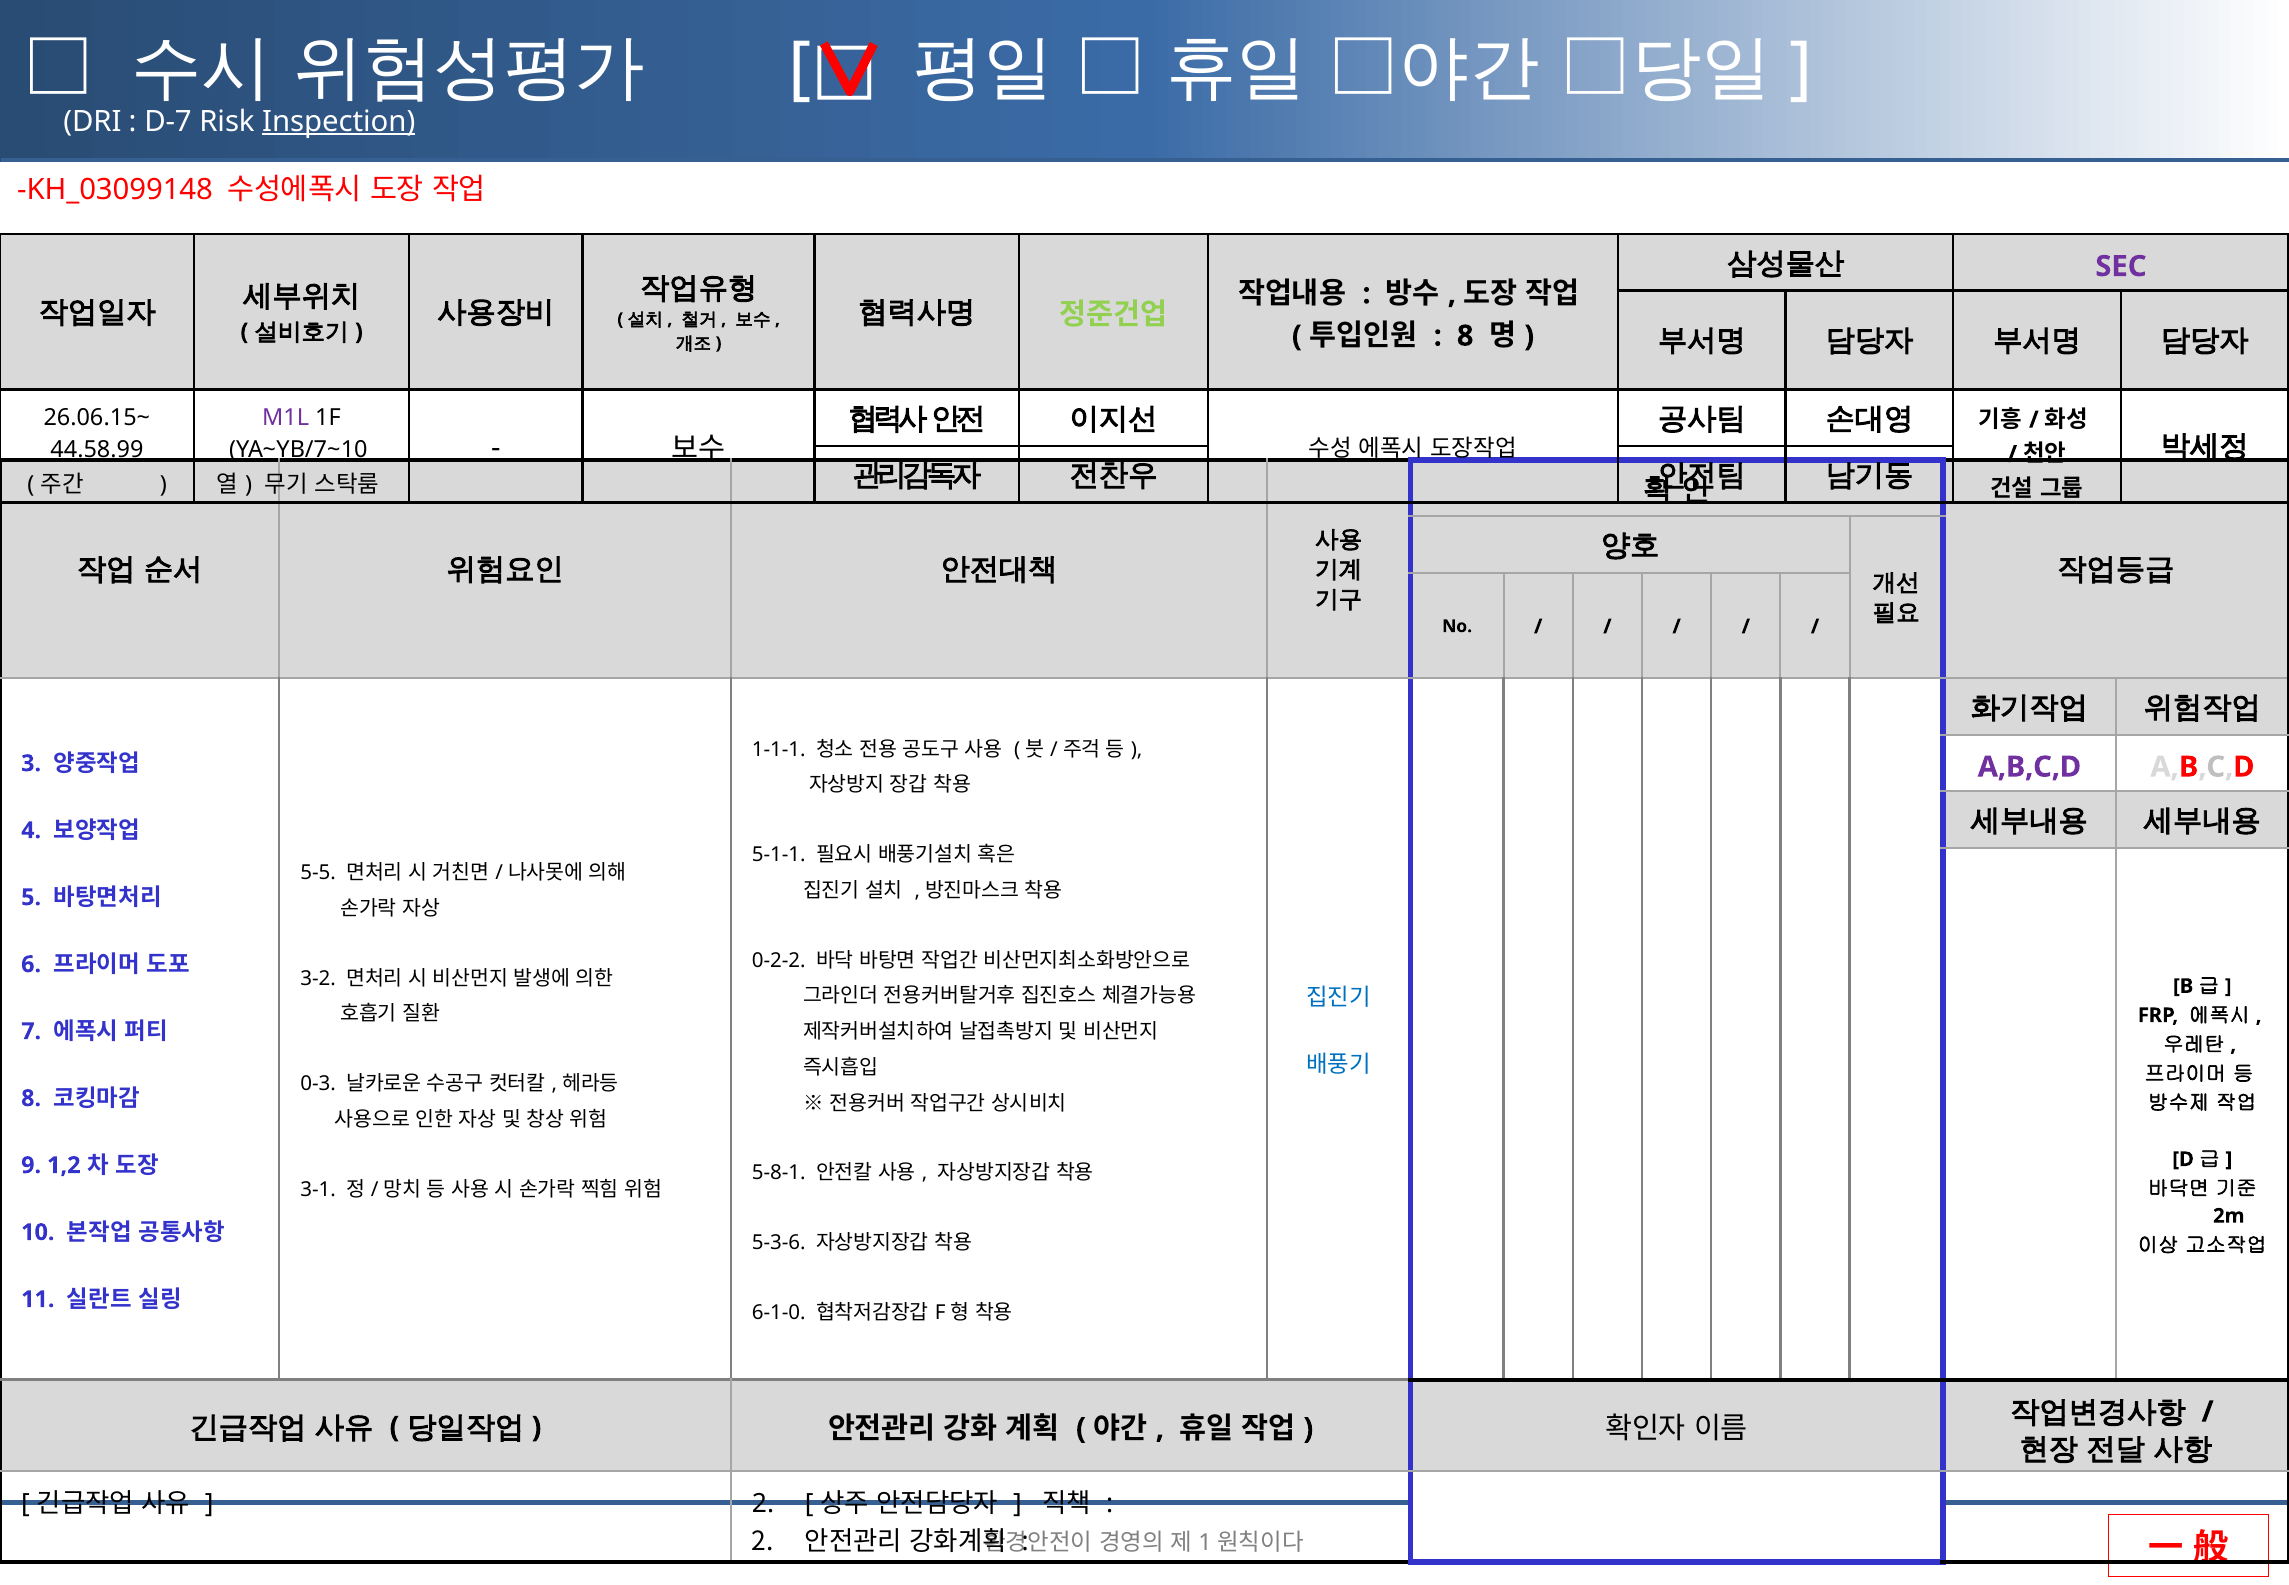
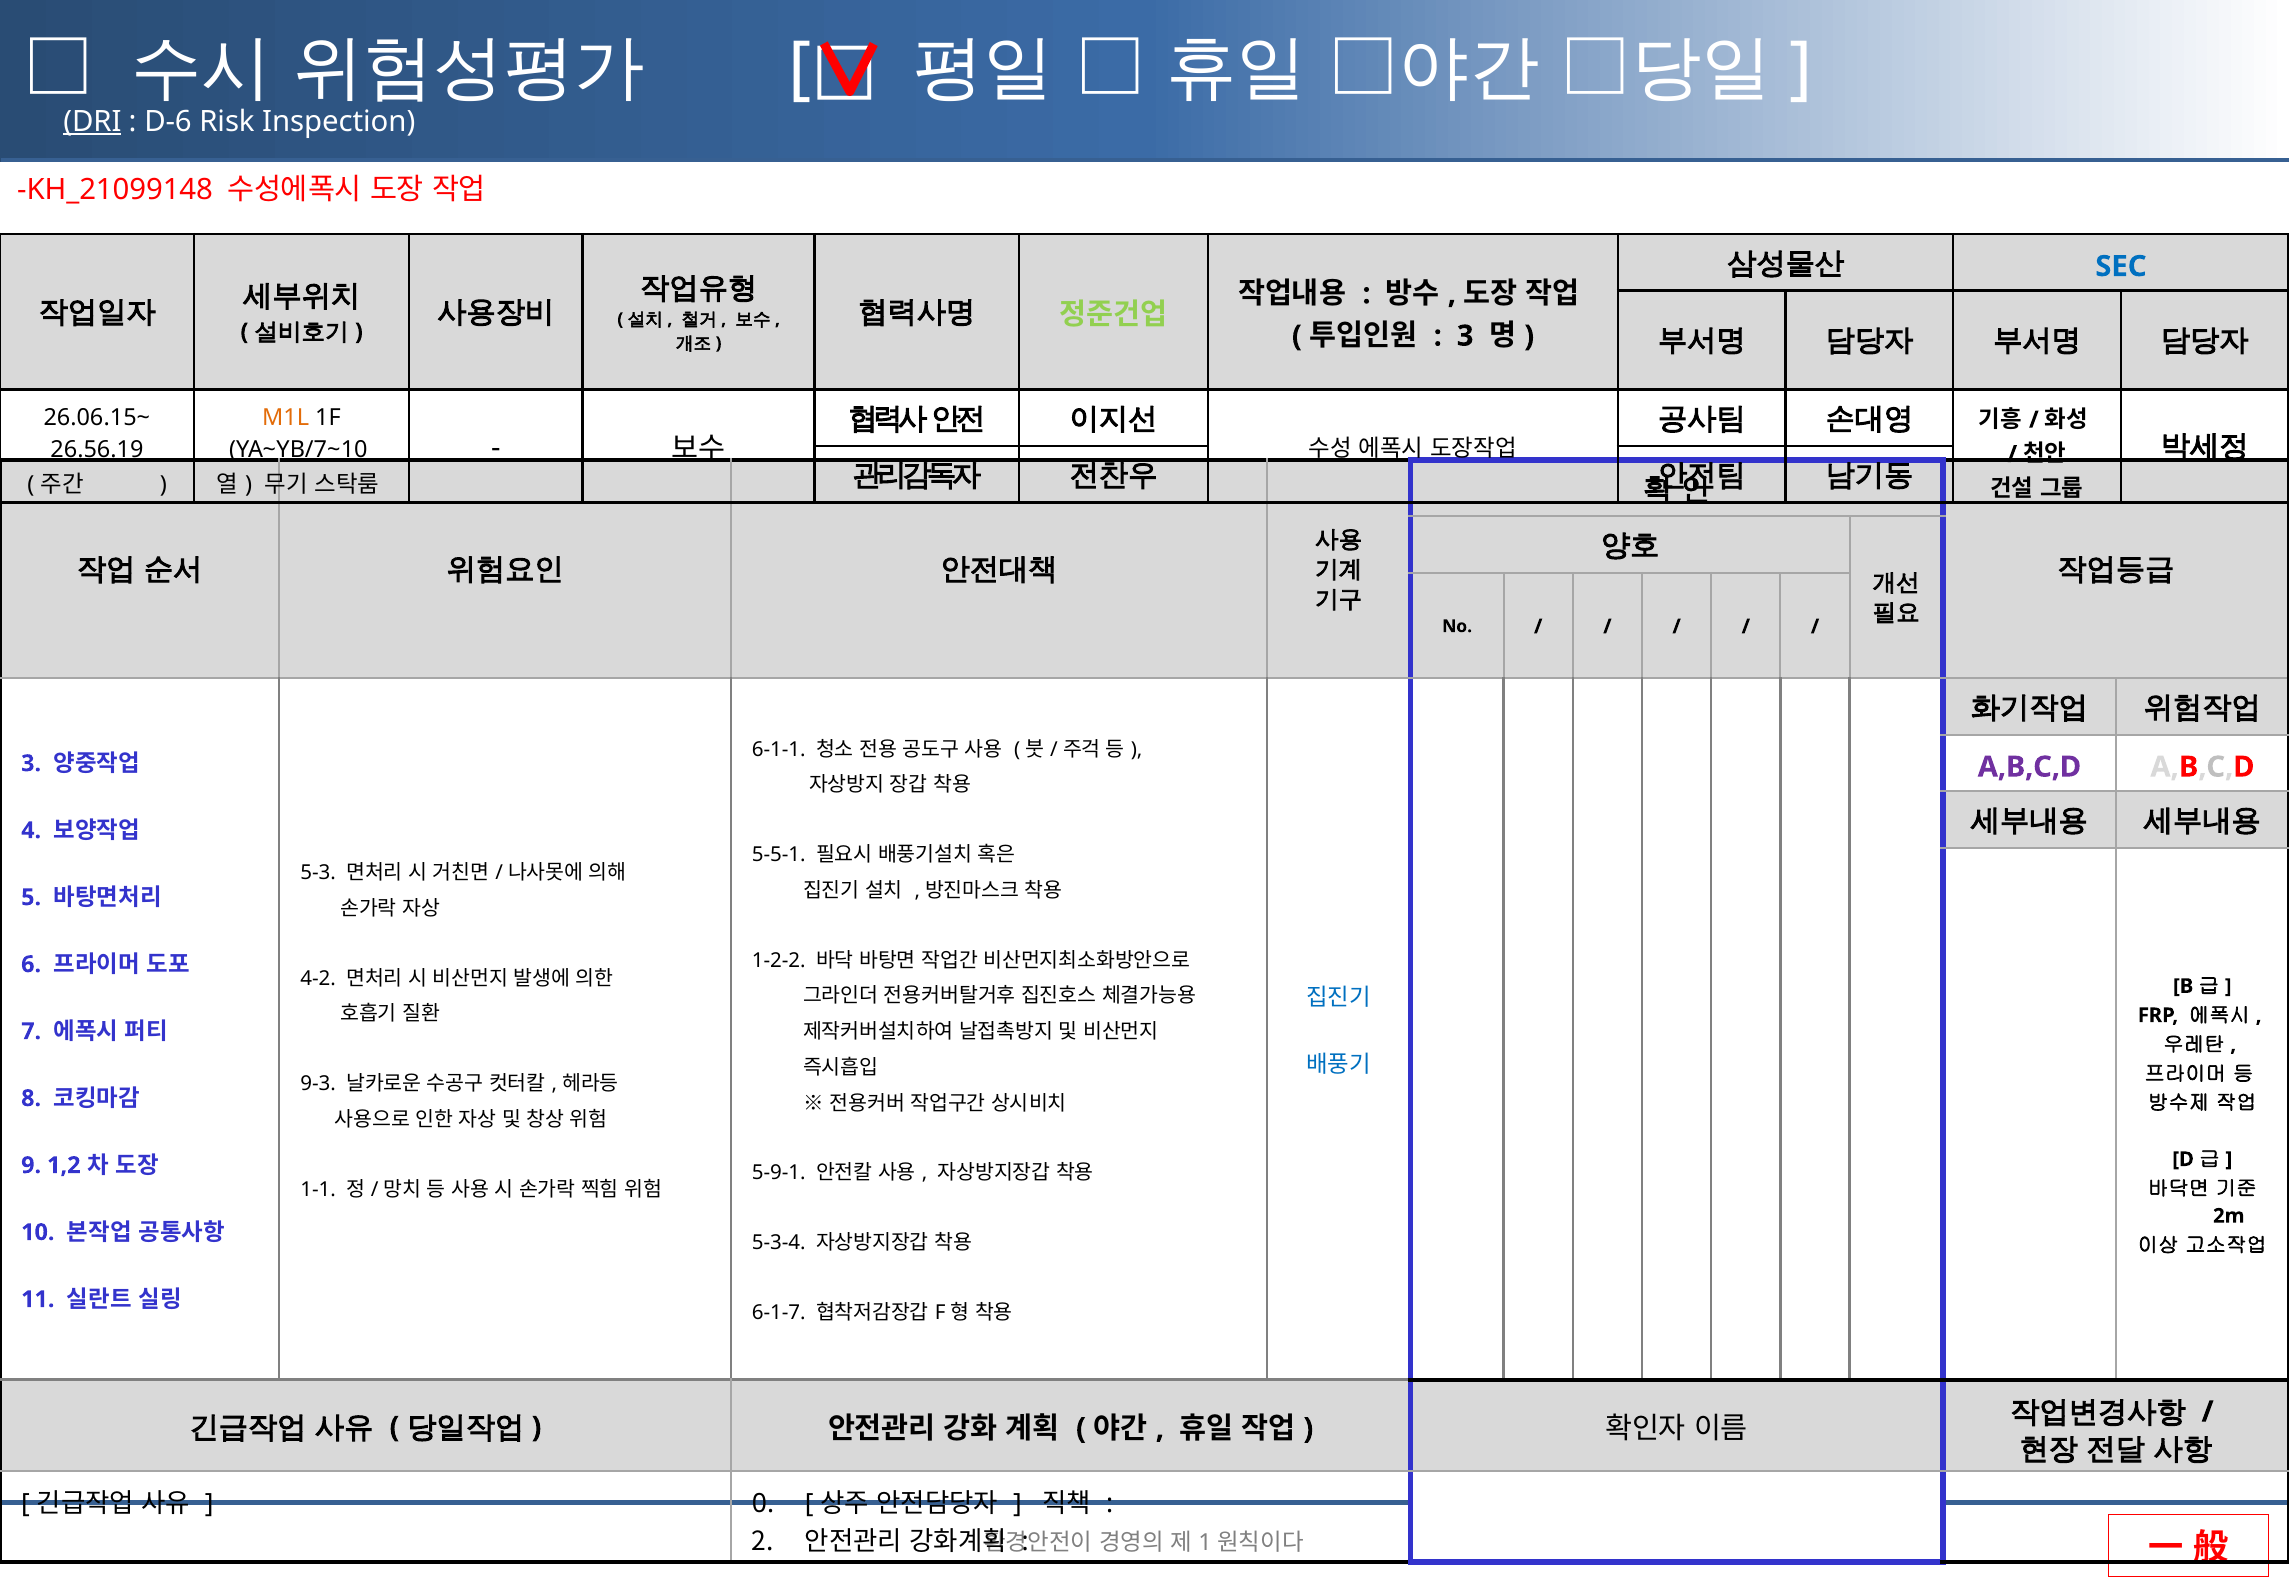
DRI underline: none -> present (92, 122)
D-7: D-7 -> D-6 (168, 122)
Inspection underline: present -> none (339, 122)
KH_03099148: KH_03099148 -> KH_21099148 (115, 190)
SEC colour: purple -> blue (2121, 266)
8: 8 -> 3 (1465, 336)
M1L colour: purple -> orange (286, 417)
44.58.99: 44.58.99 -> 26.56.19 (97, 450)
1-1-1: 1-1-1 -> 6-1-1 (779, 749)
5-1-1: 5-1-1 -> 5-5-1 (779, 855)
5-5: 5-5 -> 5-3 (318, 873)
0-2-2: 0-2-2 -> 1-2-2 (779, 960)
3-2: 3-2 -> 4-2 (318, 978)
0-3: 0-3 -> 9-3 (318, 1084)
5-8-1: 5-8-1 -> 5-9-1 (779, 1173)
3-1: 3-1 -> 1-1 (318, 1189)
5-3-6: 5-3-6 -> 5-3-4 (779, 1243)
6-1-0: 6-1-0 -> 6-1-7 (779, 1312)
2: 2 -> 0 (763, 1504)
